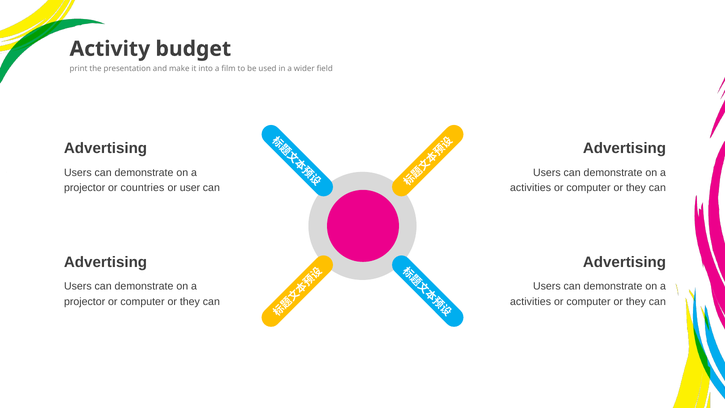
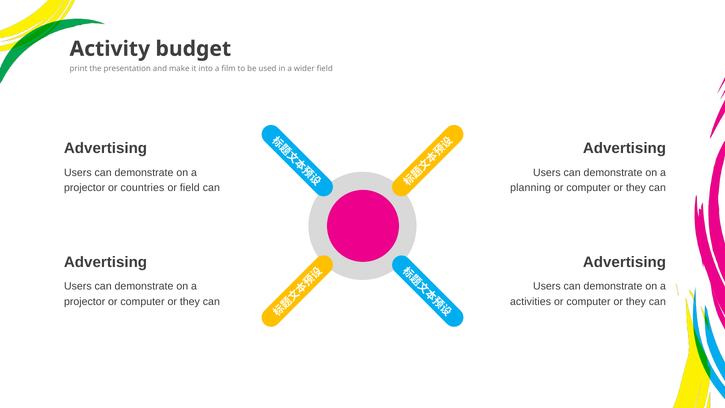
or user: user -> field (190, 188)
activities: activities -> planning (531, 188)
